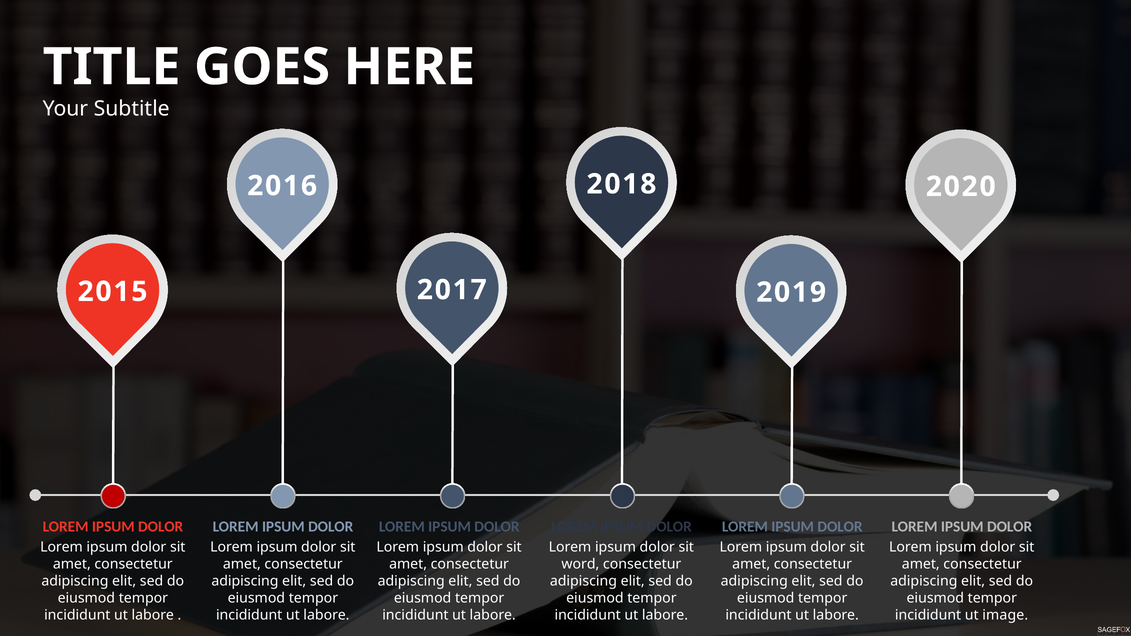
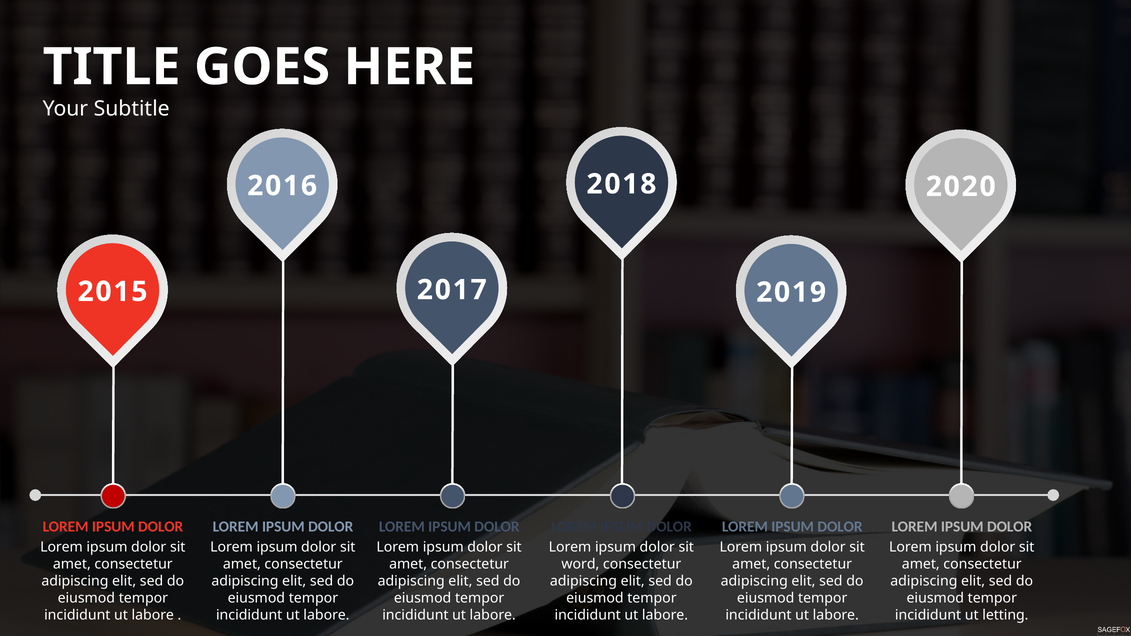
image: image -> letting (1005, 615)
